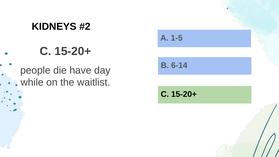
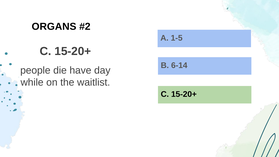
KIDNEYS: KIDNEYS -> ORGANS (54, 27)
